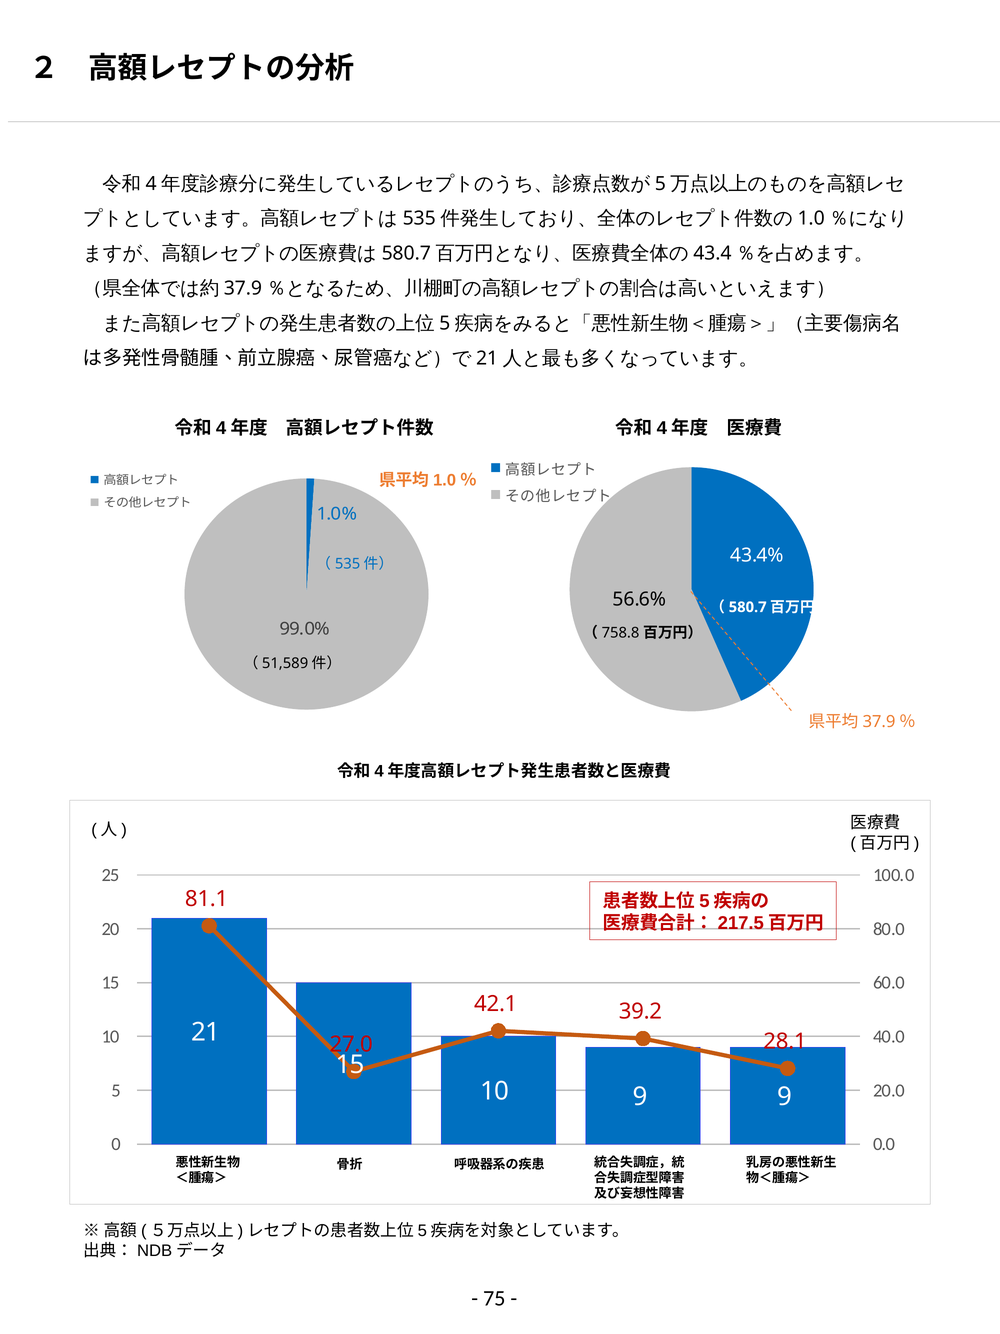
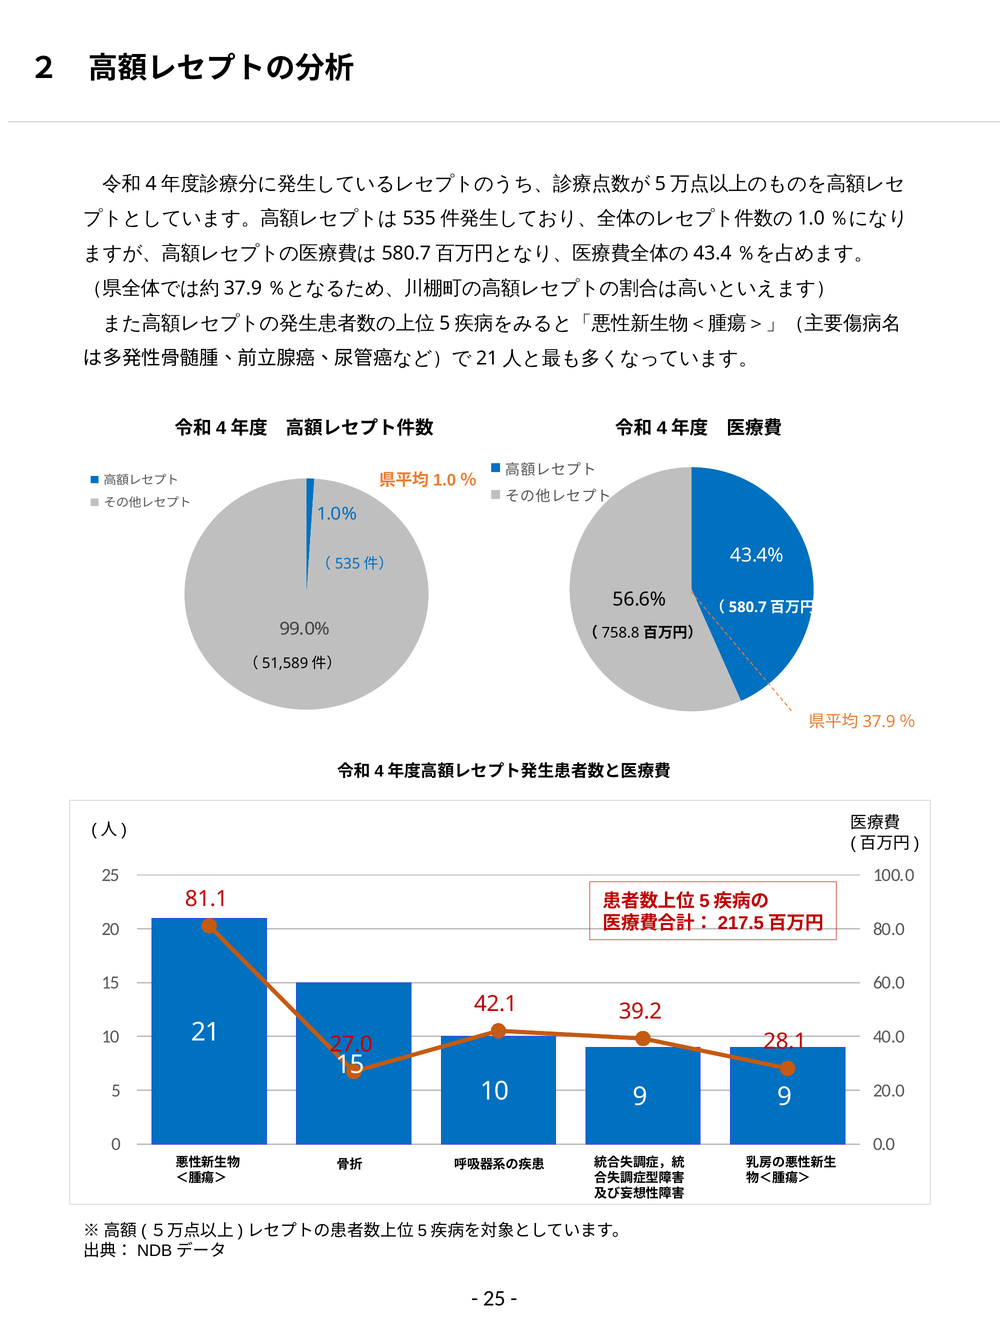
75: 75 -> 25 (494, 1298)
